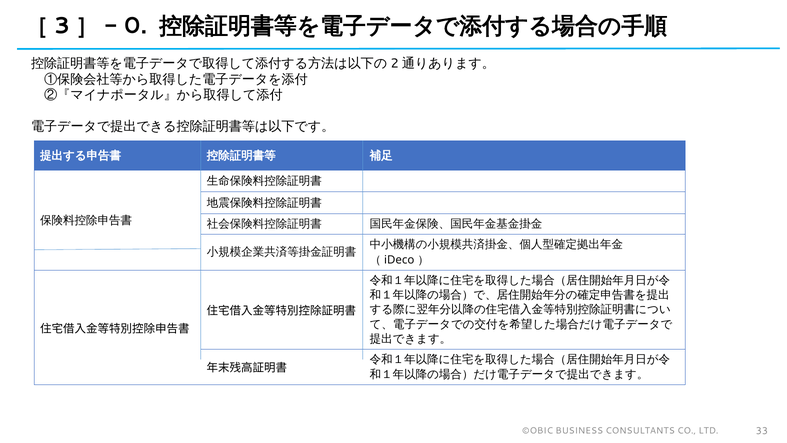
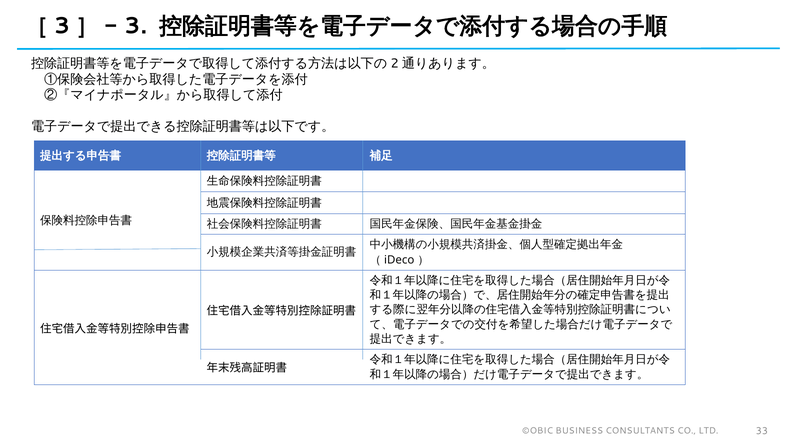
0: 0 -> 3 (136, 26)
